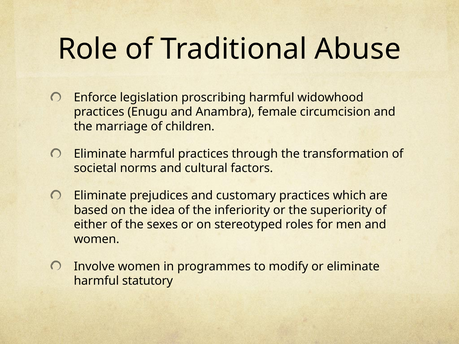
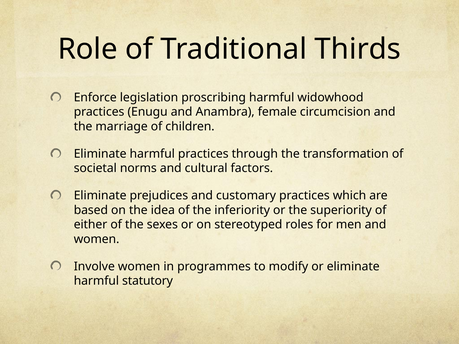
Abuse: Abuse -> Thirds (358, 49)
